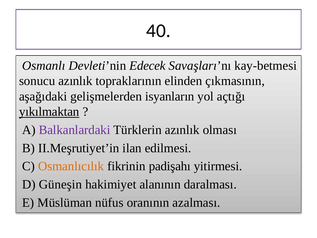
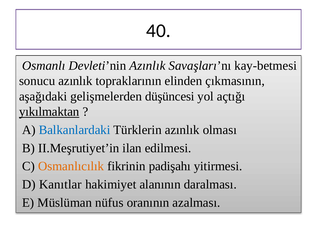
Devleti’nin Edecek: Edecek -> Azınlık (147, 66)
isyanların: isyanların -> düşüncesi (170, 96)
Balkanlardaki colour: purple -> blue (75, 130)
Güneşin: Güneşin -> Kanıtlar (60, 184)
